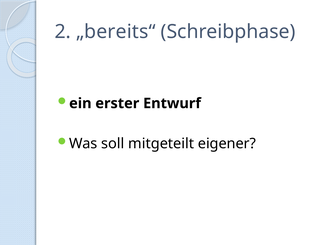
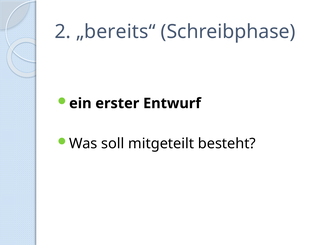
eigener: eigener -> besteht (227, 144)
